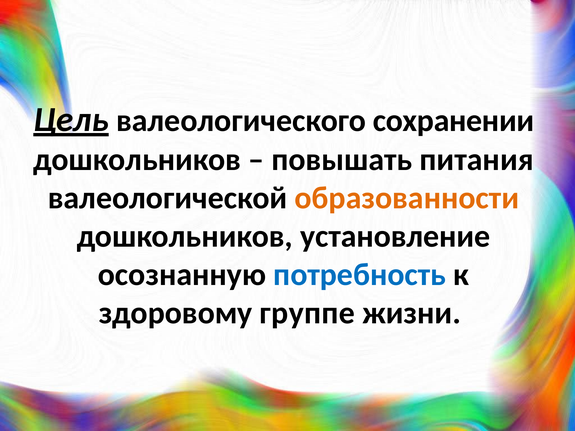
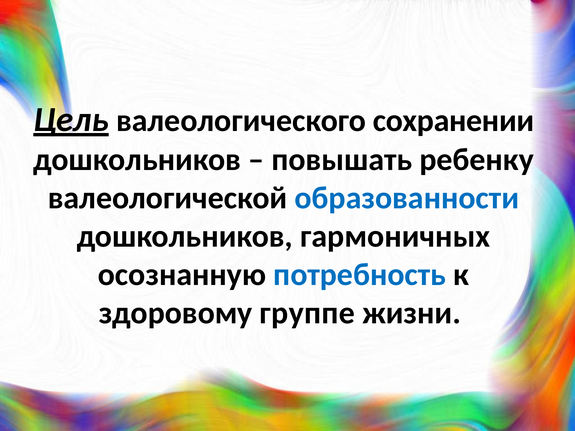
питания: питания -> ребенку (477, 160)
образованности colour: orange -> blue (407, 198)
установление: установление -> гармоничных (395, 236)
